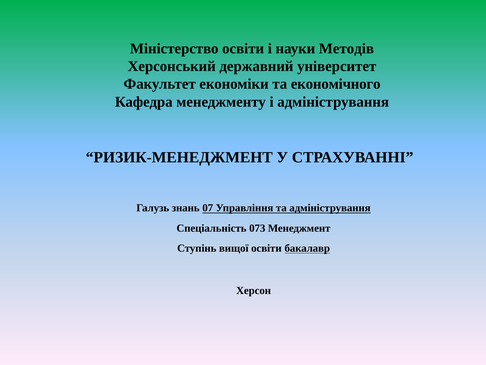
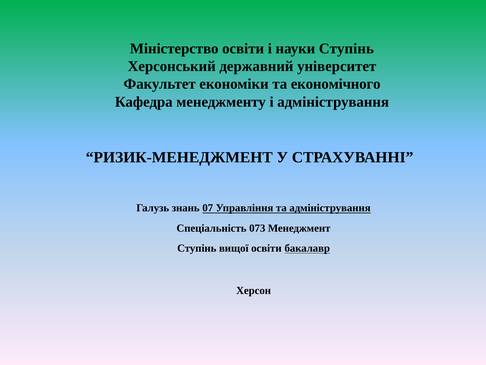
науки Методів: Методів -> Ступінь (346, 48)
